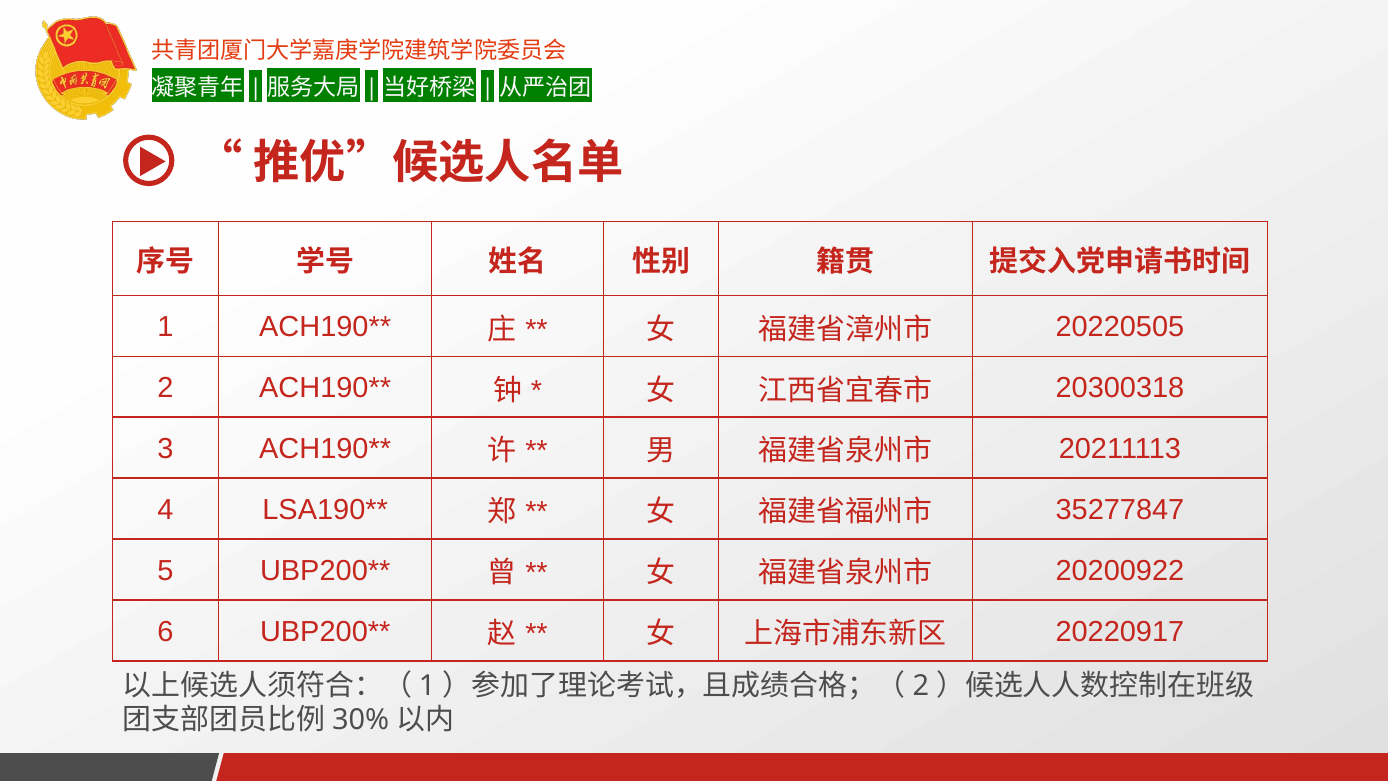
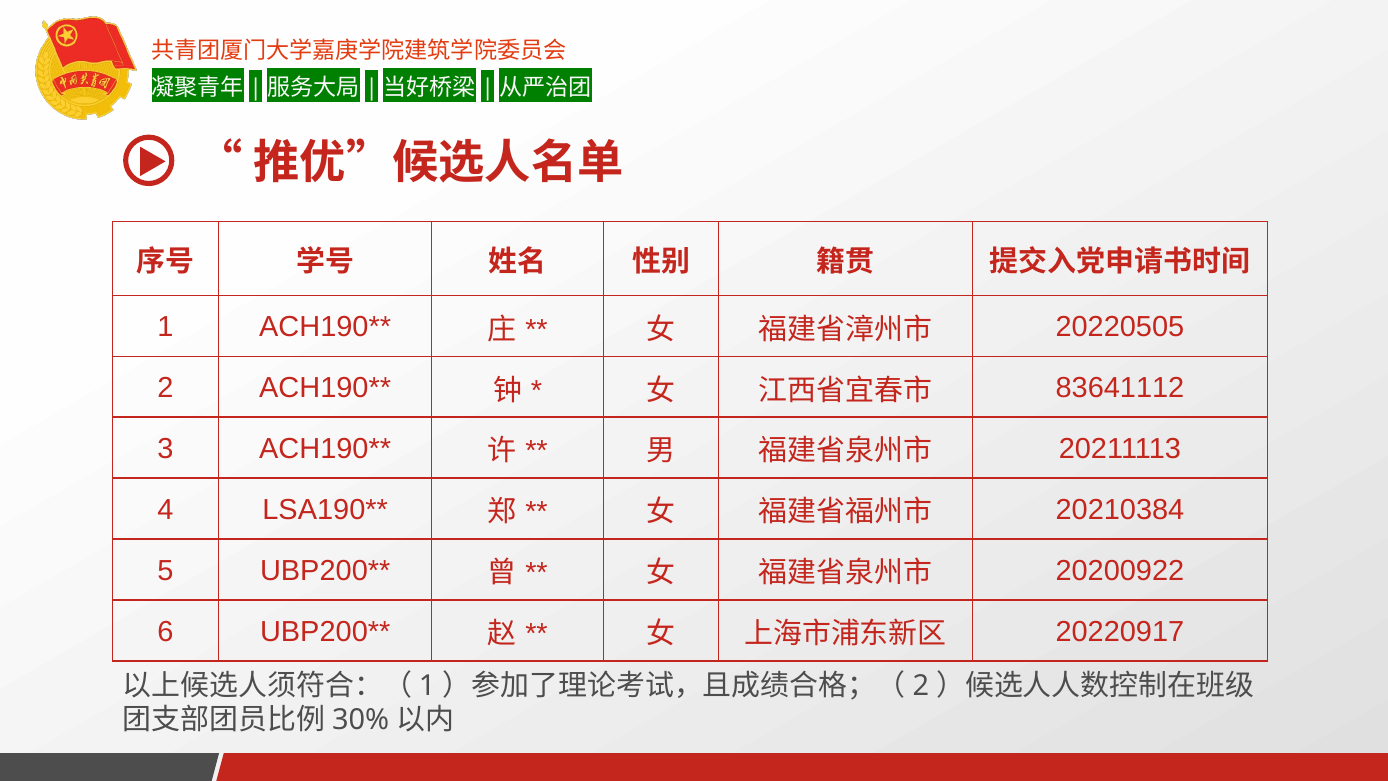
20300318: 20300318 -> 83641112 (1120, 388)
35277847: 35277847 -> 20210384 (1120, 509)
